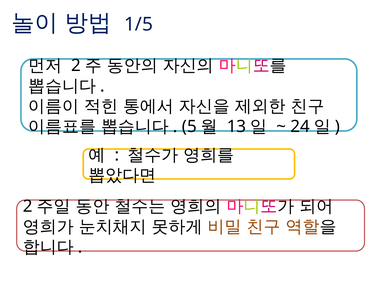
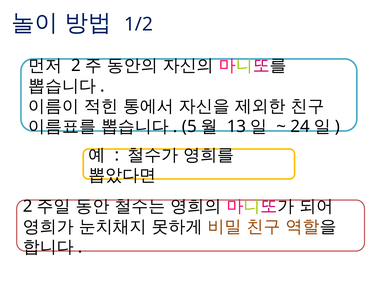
1/5: 1/5 -> 1/2 (138, 24)
